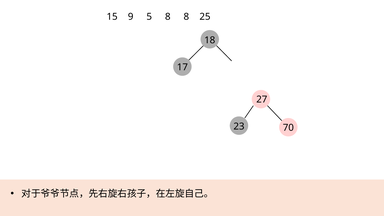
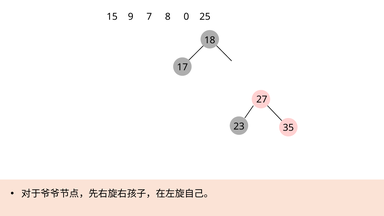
5: 5 -> 7 (149, 17)
8 8: 8 -> 0 (186, 17)
70: 70 -> 35 (288, 128)
